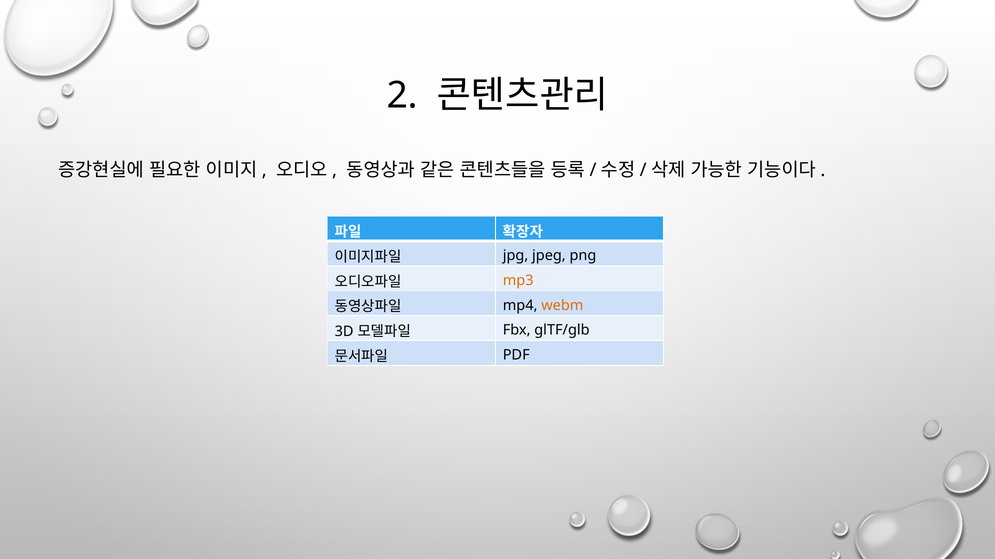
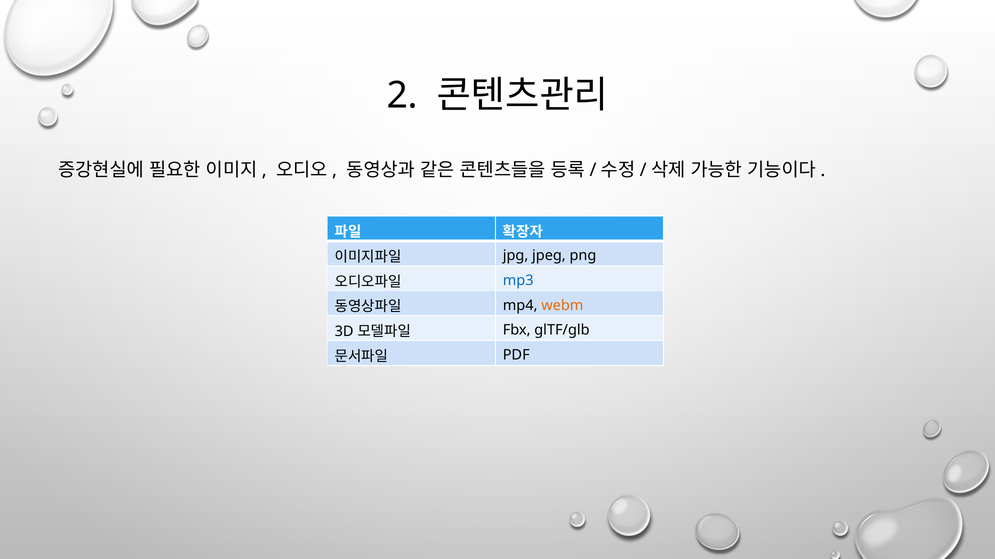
mp3 colour: orange -> blue (518, 281)
